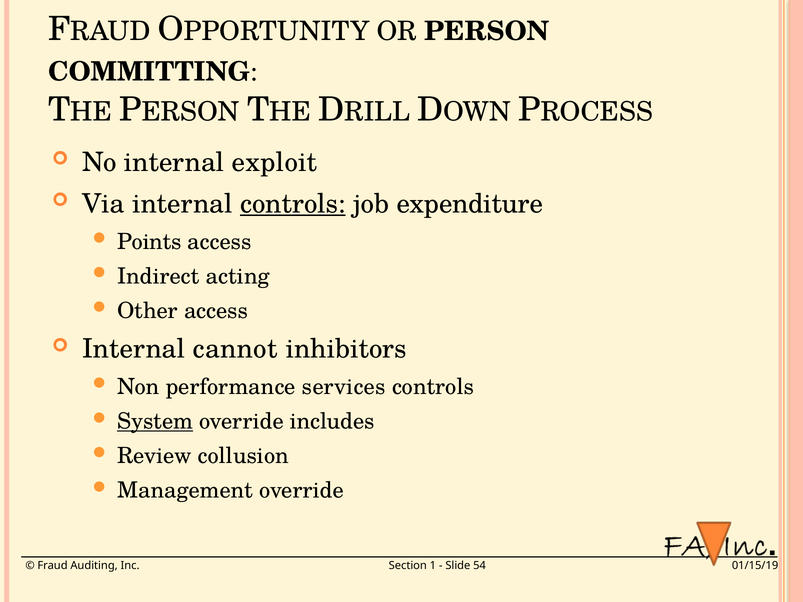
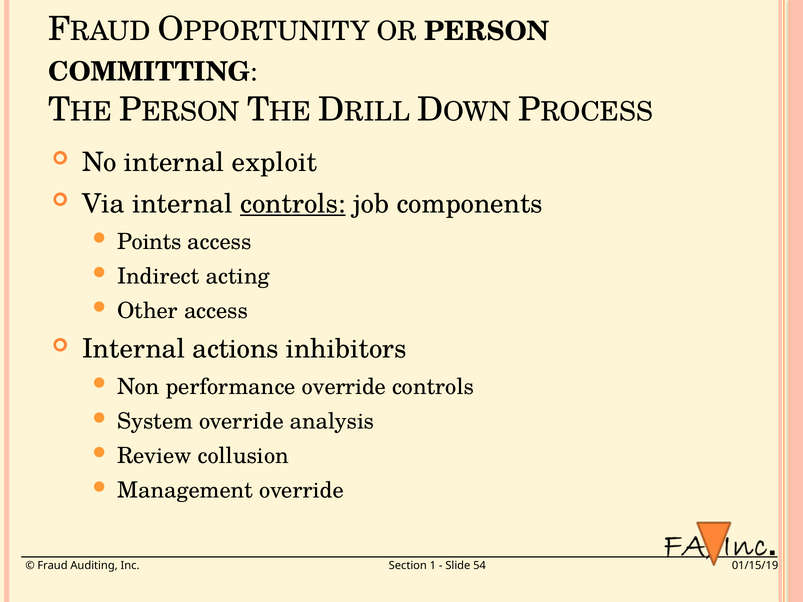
expenditure: expenditure -> components (470, 204)
cannot: cannot -> actions (236, 349)
performance services: services -> override (344, 387)
System underline: present -> none (155, 422)
includes: includes -> analysis (332, 422)
